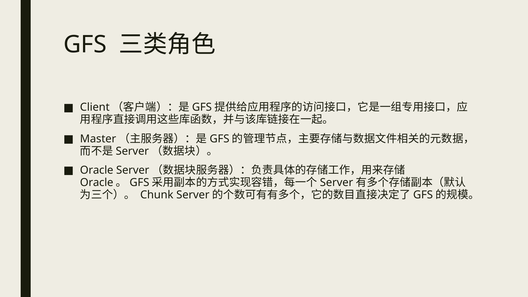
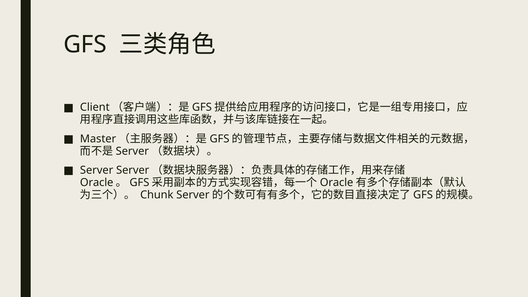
Oracle: Oracle -> Server (97, 170)
Server: Server -> Oracle (337, 183)
